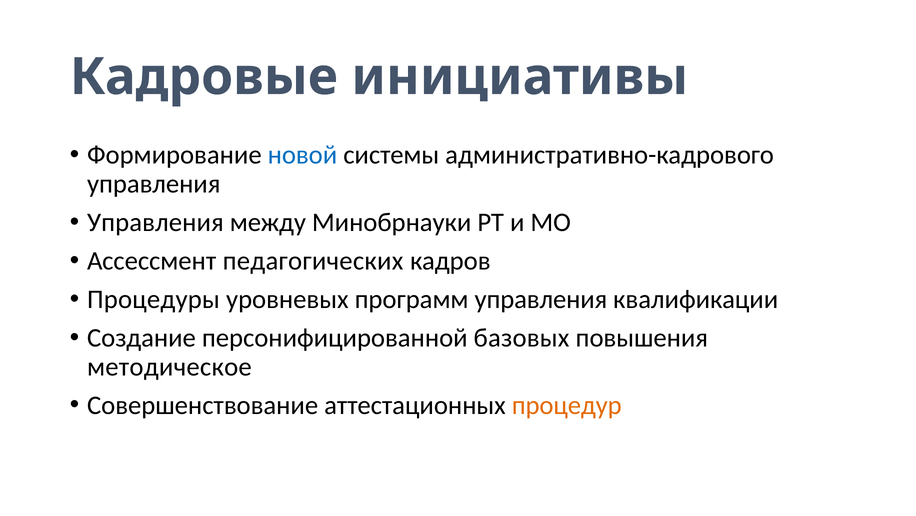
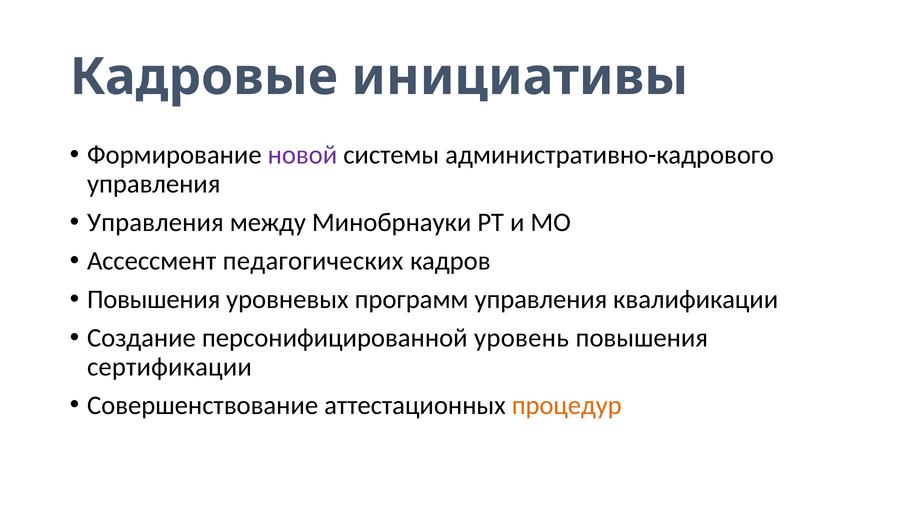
новой colour: blue -> purple (302, 155)
Процедуры: Процедуры -> Повышения (154, 299)
базовых: базовых -> уровень (521, 337)
методическое: методическое -> сертификации (169, 366)
